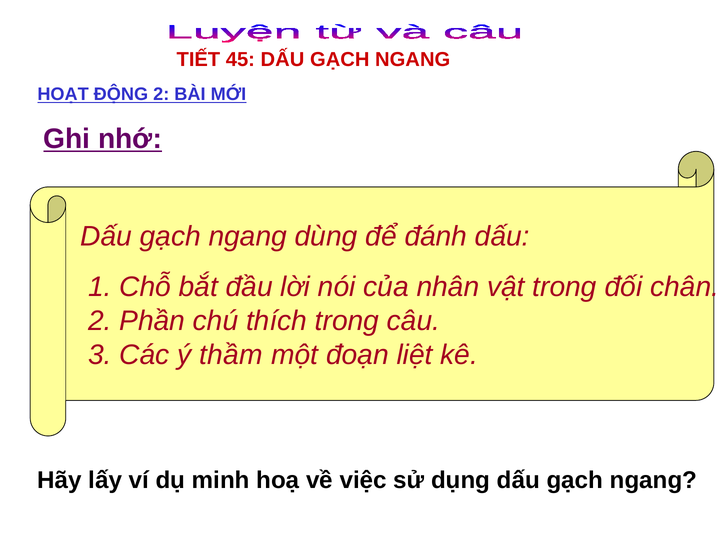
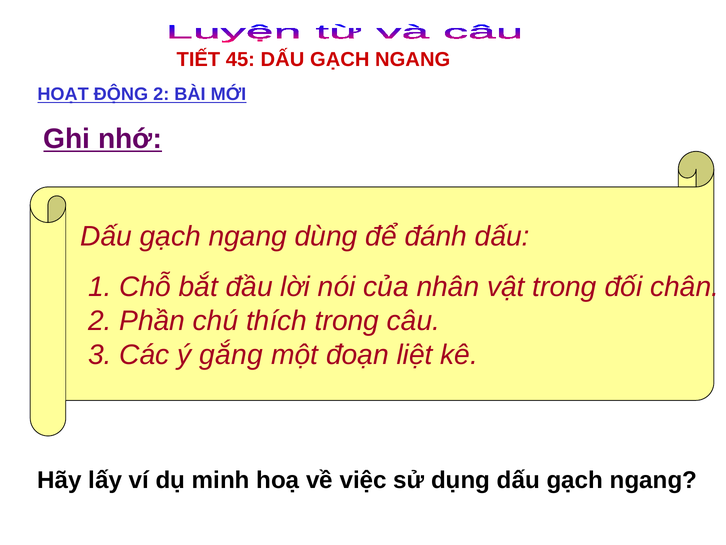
thầm: thầm -> gắng (231, 355)
